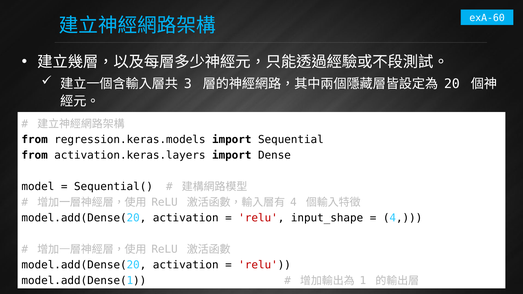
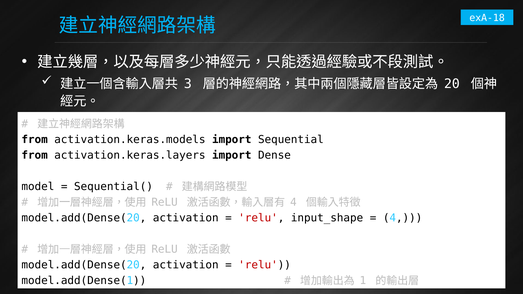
exA-60: exA-60 -> exA-18 (487, 18)
regression.keras.models: regression.keras.models -> activation.keras.models (130, 140)
